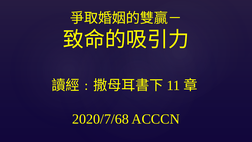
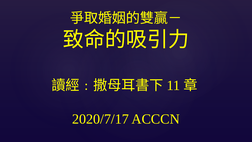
2020/7/68: 2020/7/68 -> 2020/7/17 (101, 119)
